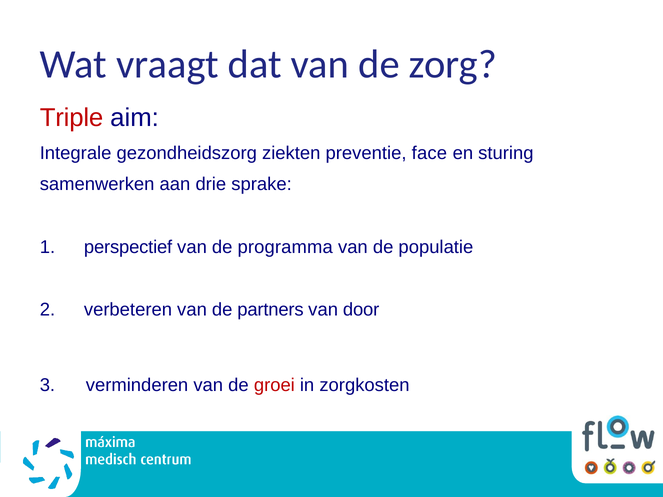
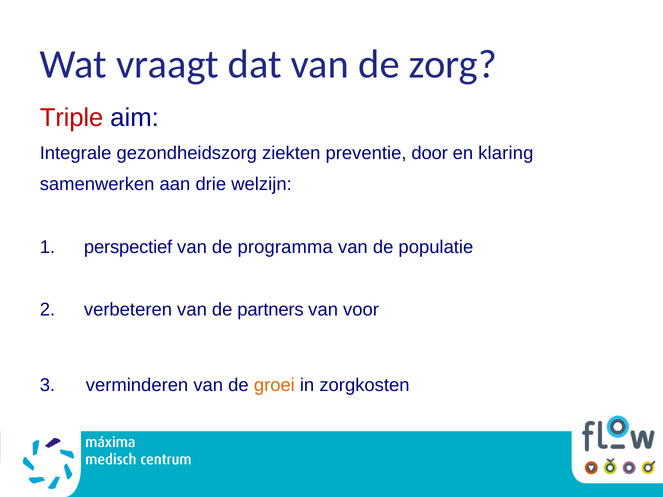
face: face -> door (430, 153)
sturing: sturing -> klaring (506, 153)
sprake: sprake -> welzijn (262, 184)
door: door -> voor (361, 310)
groei colour: red -> orange (274, 386)
